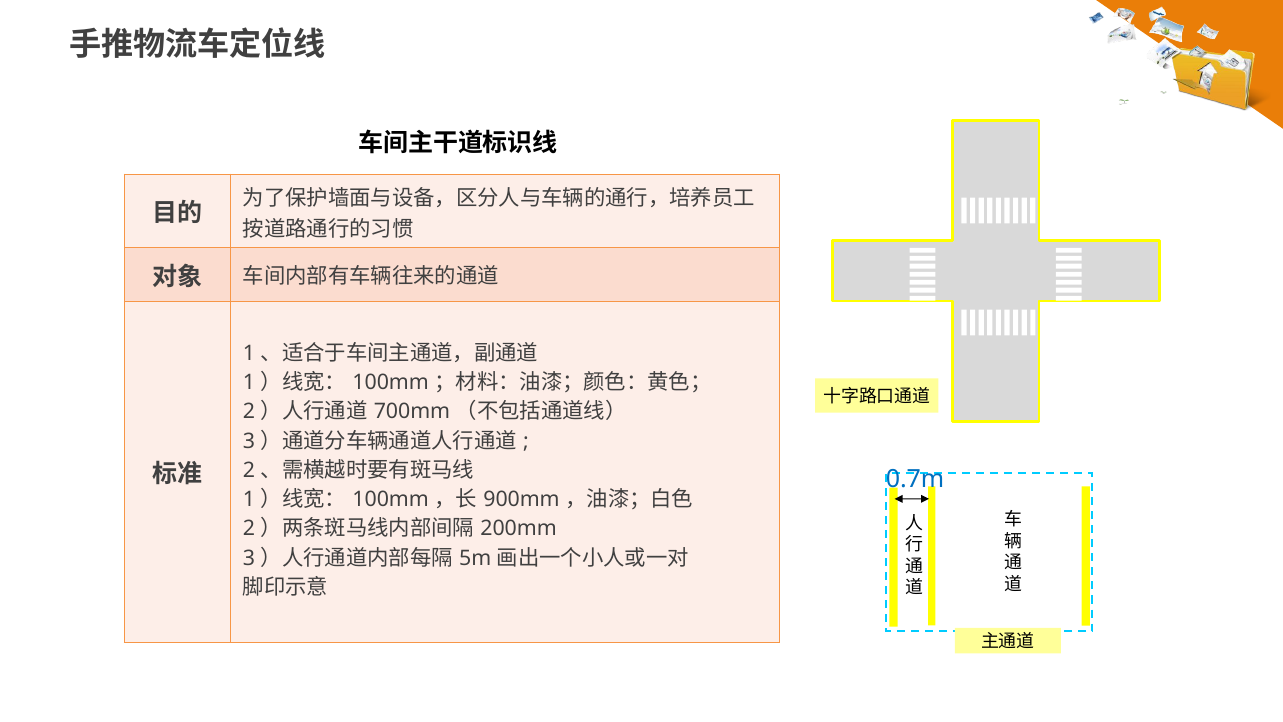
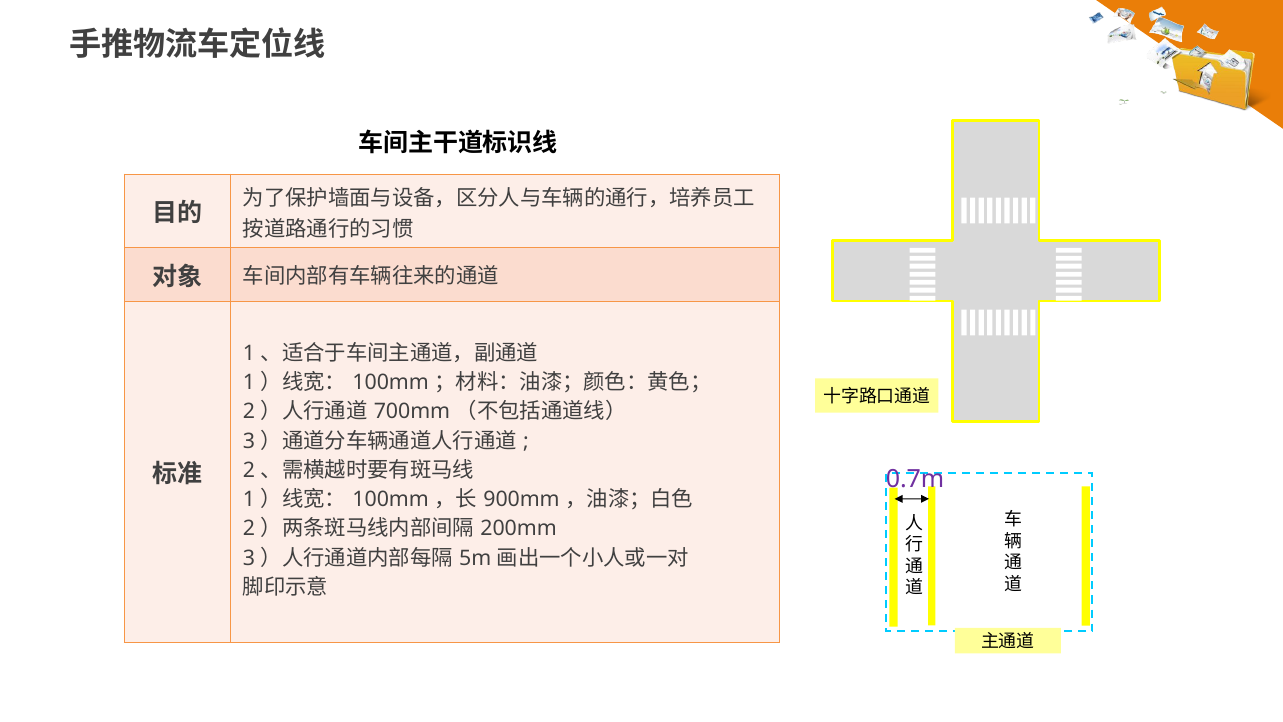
0.7m colour: blue -> purple (915, 479)
